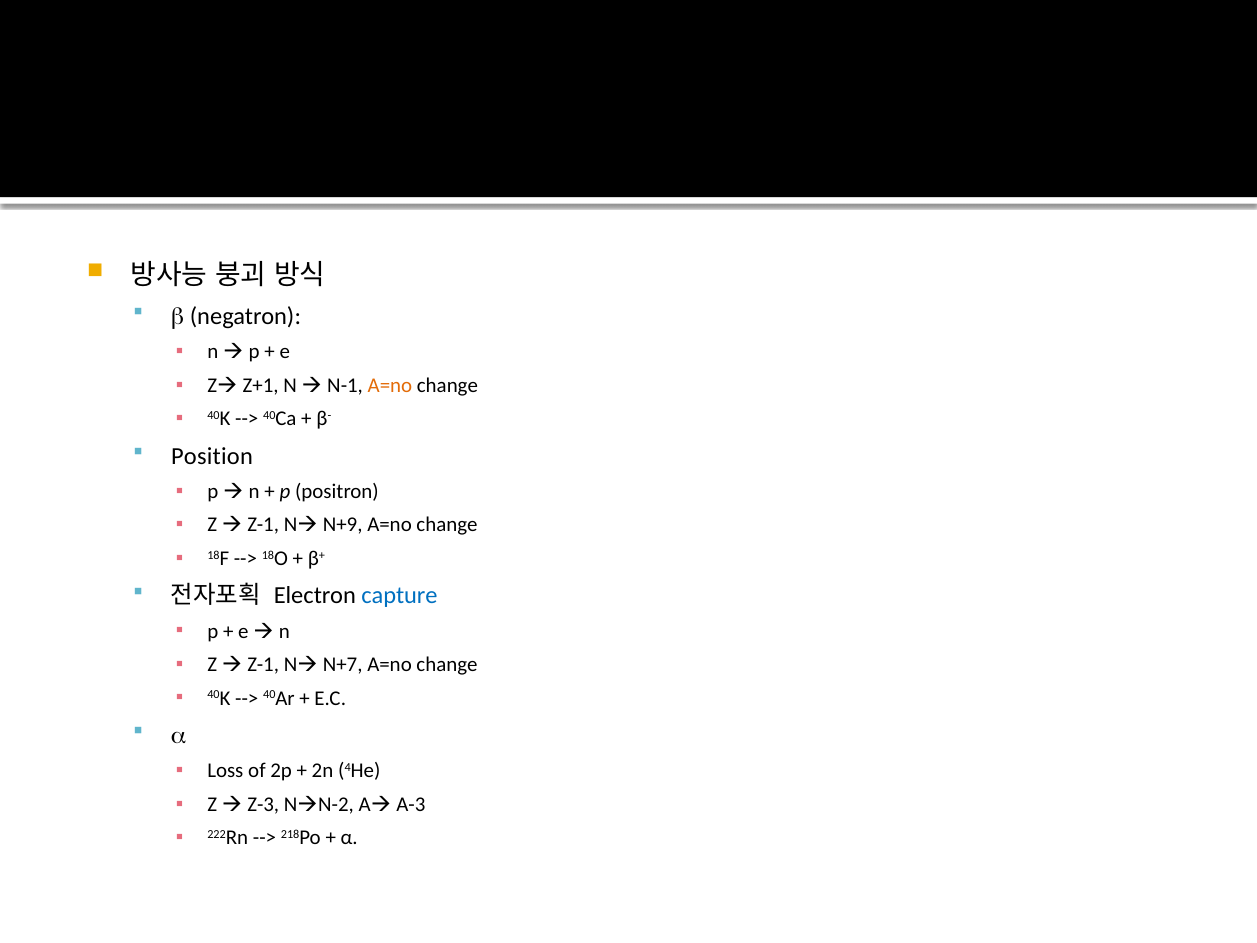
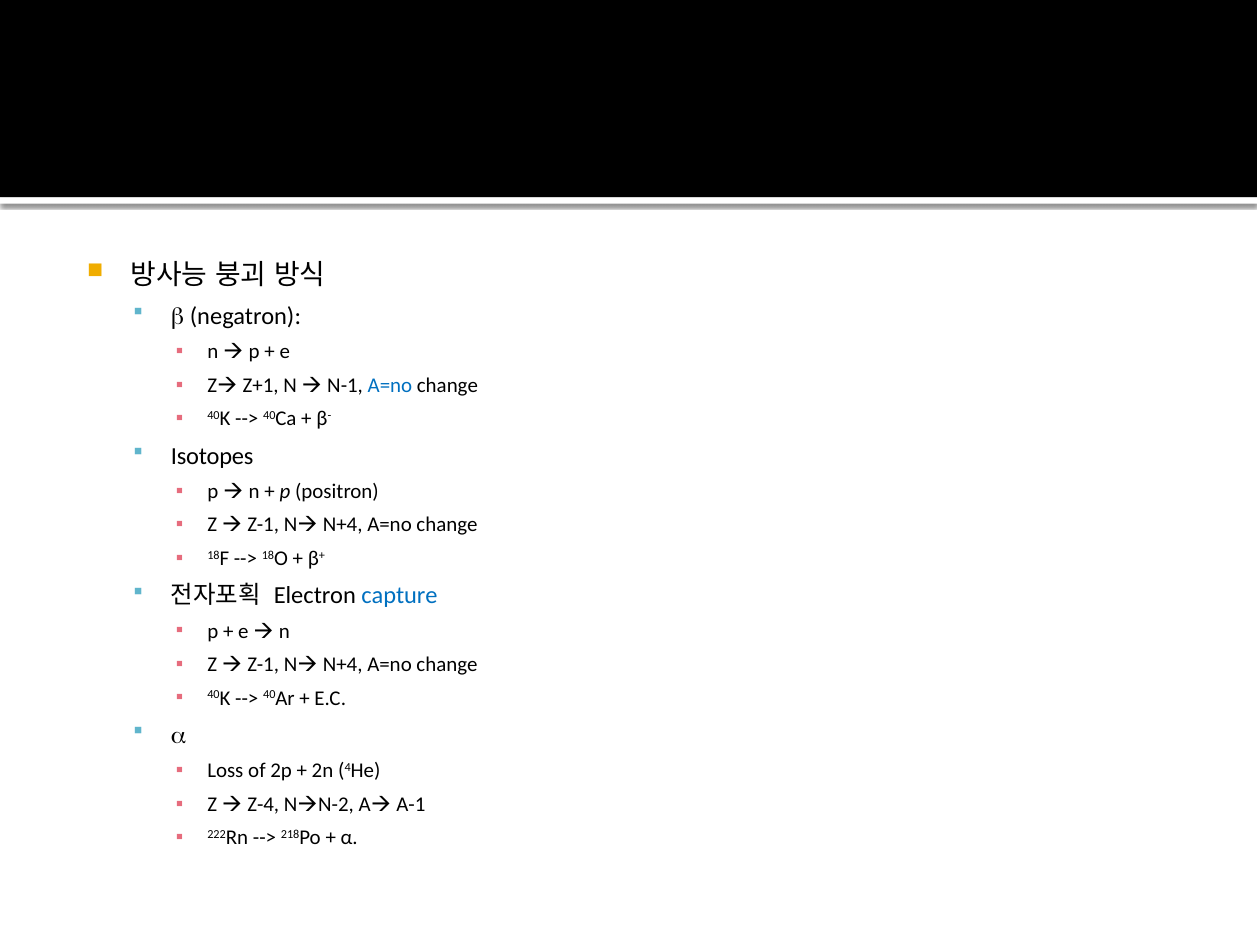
A=no colour: orange -> blue (390, 385)
Position: Position -> Isotopes (212, 456)
N+9: N+9 -> N+4 (343, 525)
N+7: N+7 -> N+4 (343, 664)
Z-3: Z-3 -> Z-4 (263, 804)
A-3: A-3 -> A-1 (411, 804)
